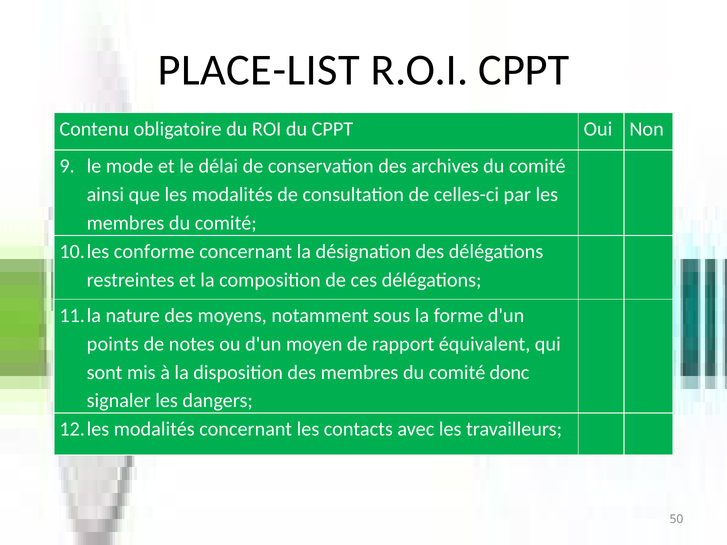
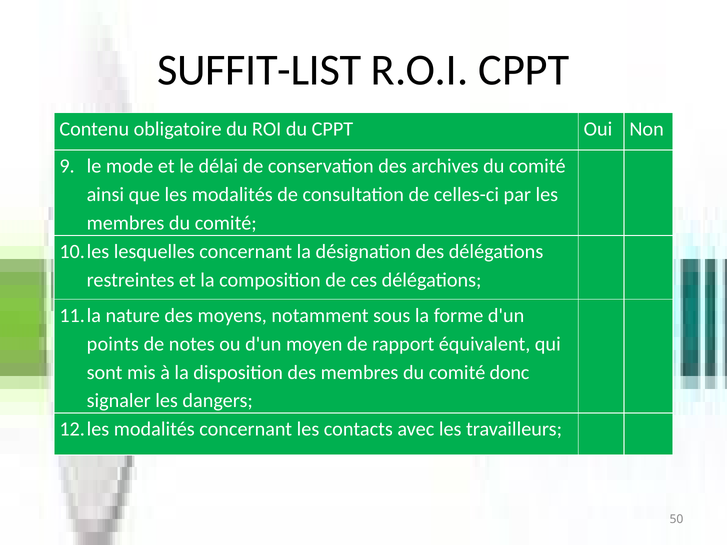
PLACE-LIST: PLACE-LIST -> SUFFIT-LIST (259, 70)
conforme: conforme -> lesquelles (154, 252)
